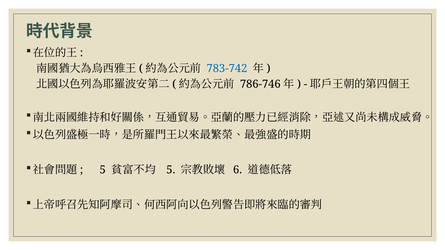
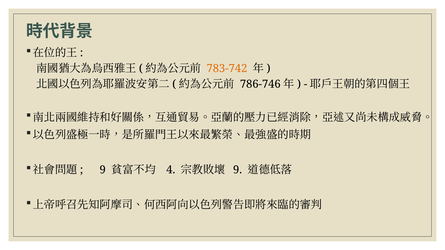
783-742 colour: blue -> orange (227, 69)
5: 5 -> 9 (103, 170)
5: 5 -> 4 (171, 170)
6: 6 -> 9 (238, 170)
